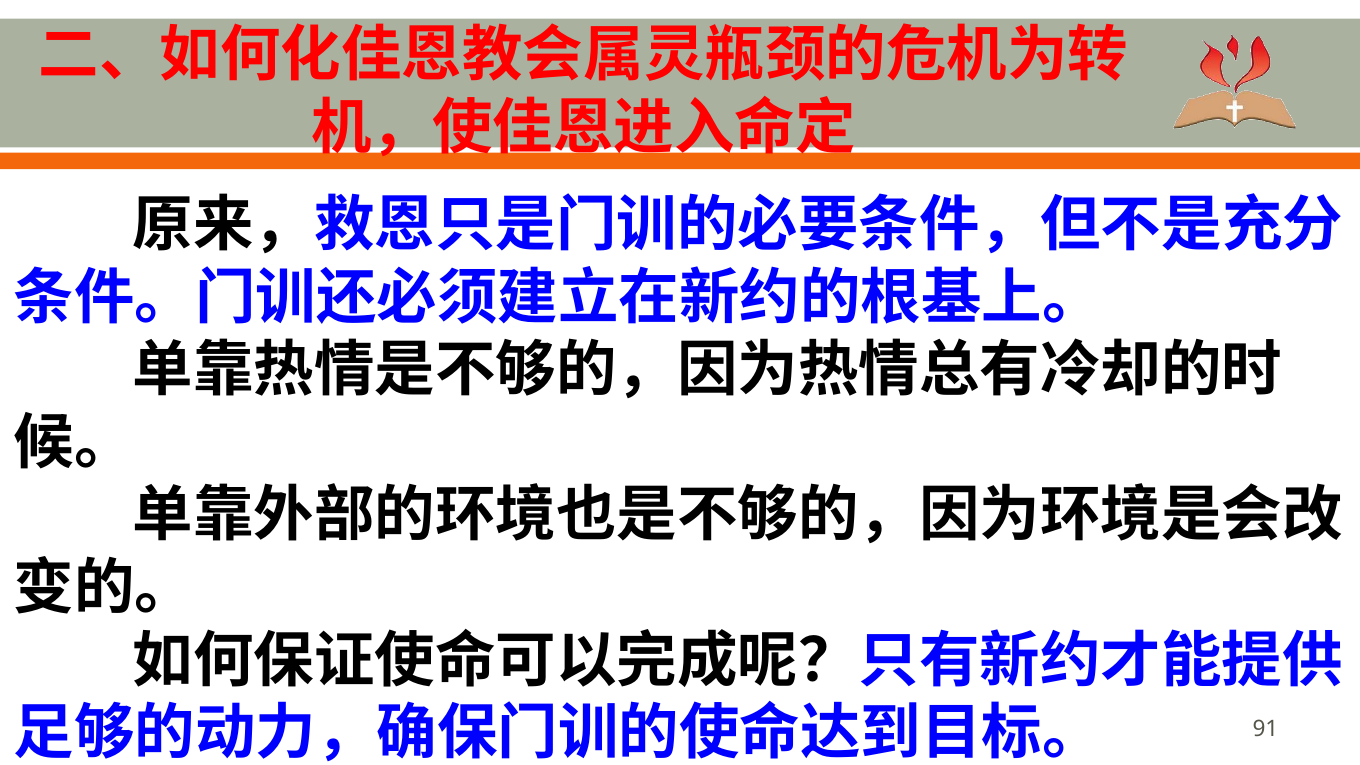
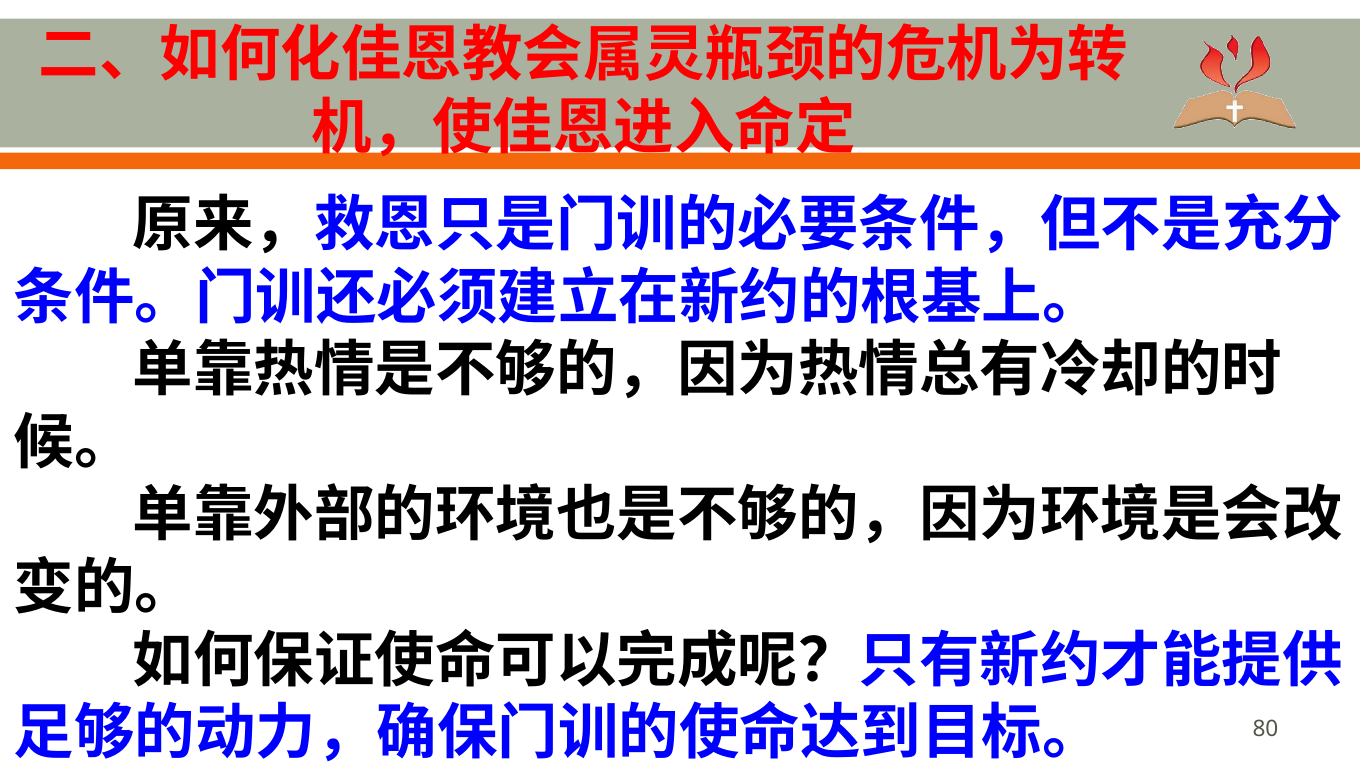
91: 91 -> 80 (1265, 729)
